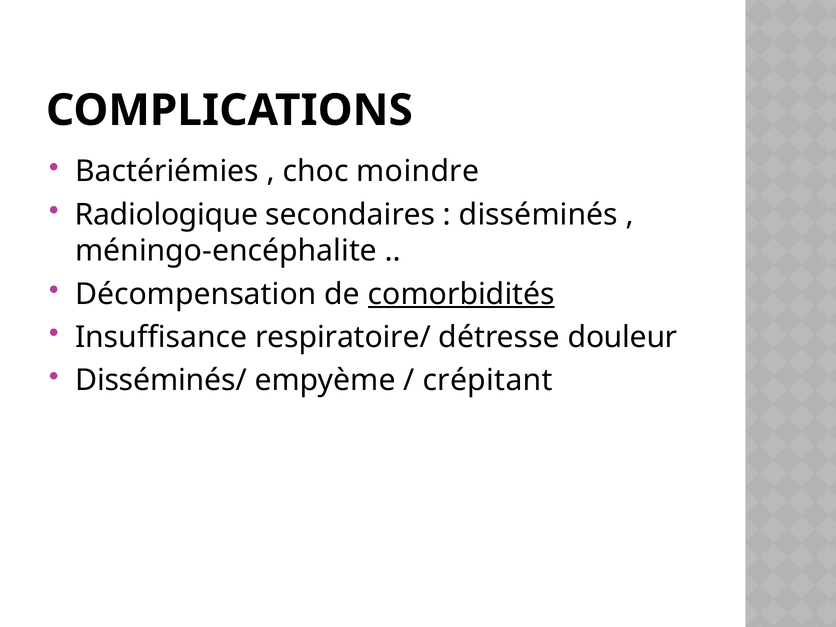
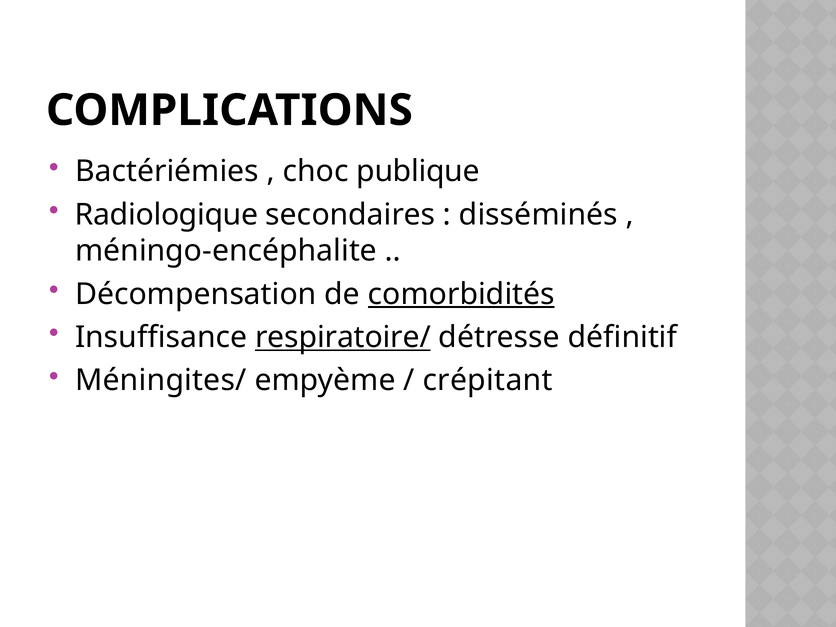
moindre: moindre -> publique (418, 171)
respiratoire/ underline: none -> present (343, 337)
douleur: douleur -> définitif (622, 337)
Disséminés/: Disséminés/ -> Méningites/ (161, 380)
